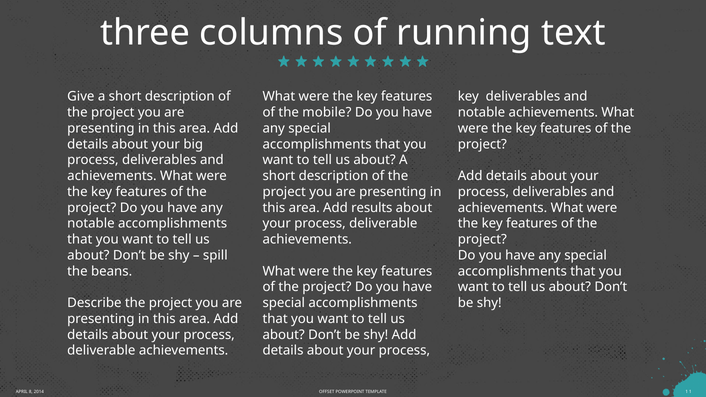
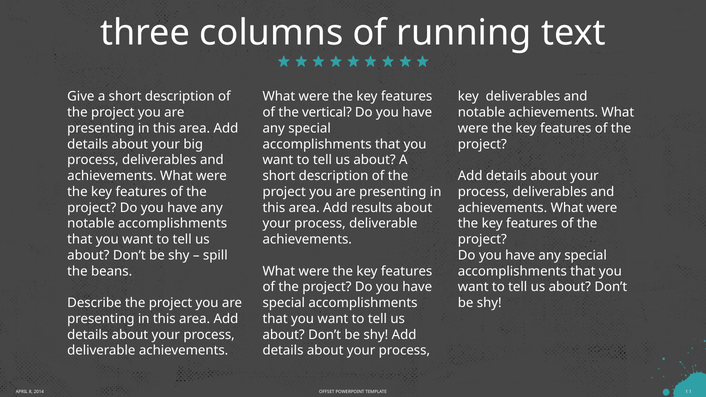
mobile: mobile -> vertical (327, 112)
